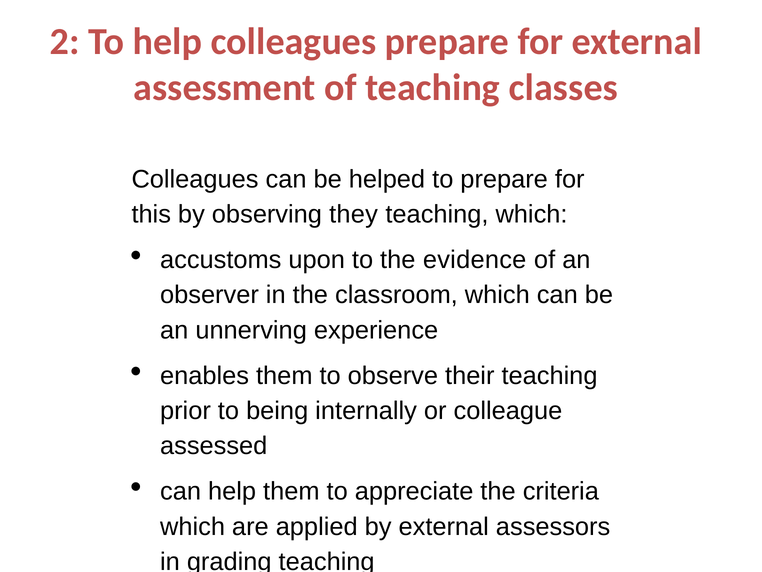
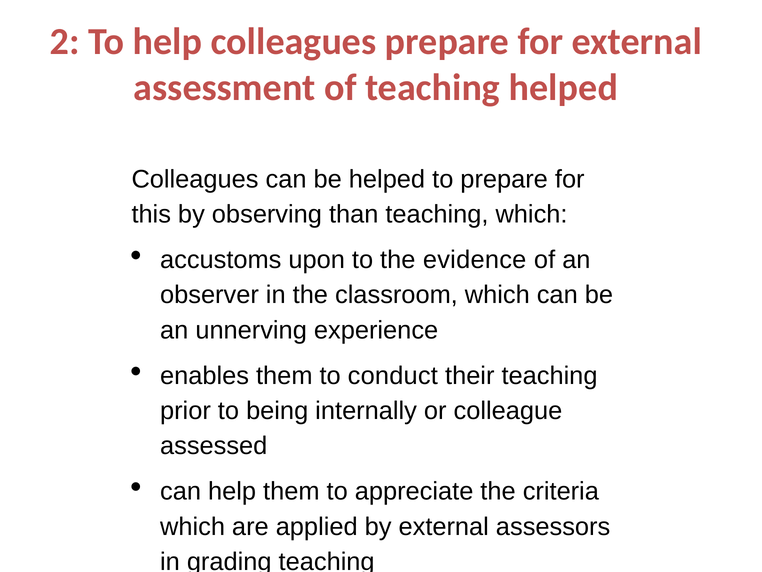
teaching classes: classes -> helped (563, 87)
they: they -> than (354, 214)
observe: observe -> conduct (393, 375)
